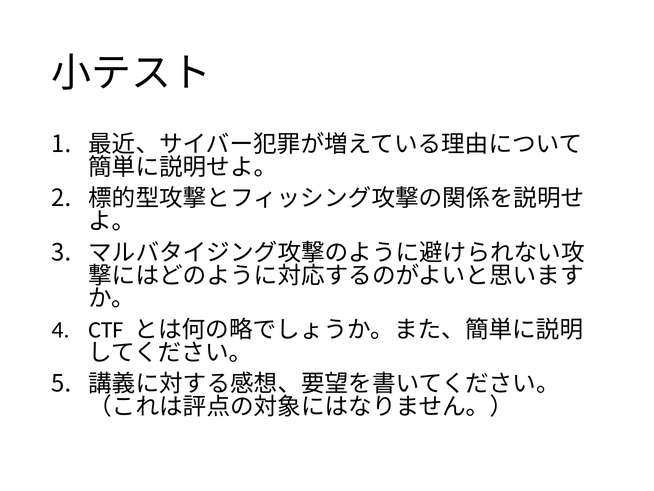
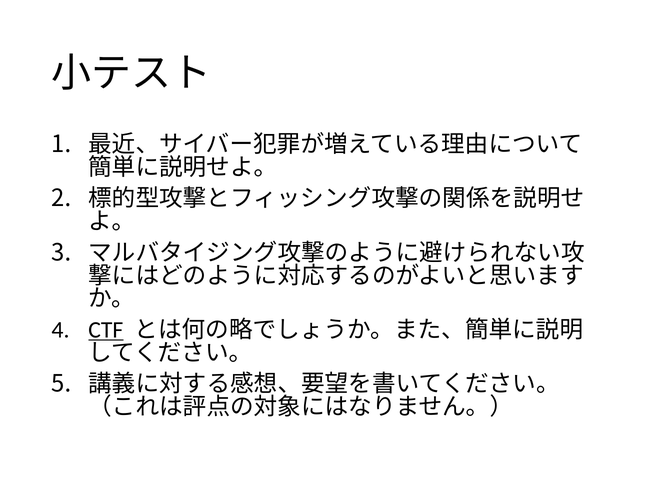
CTF underline: none -> present (106, 329)
